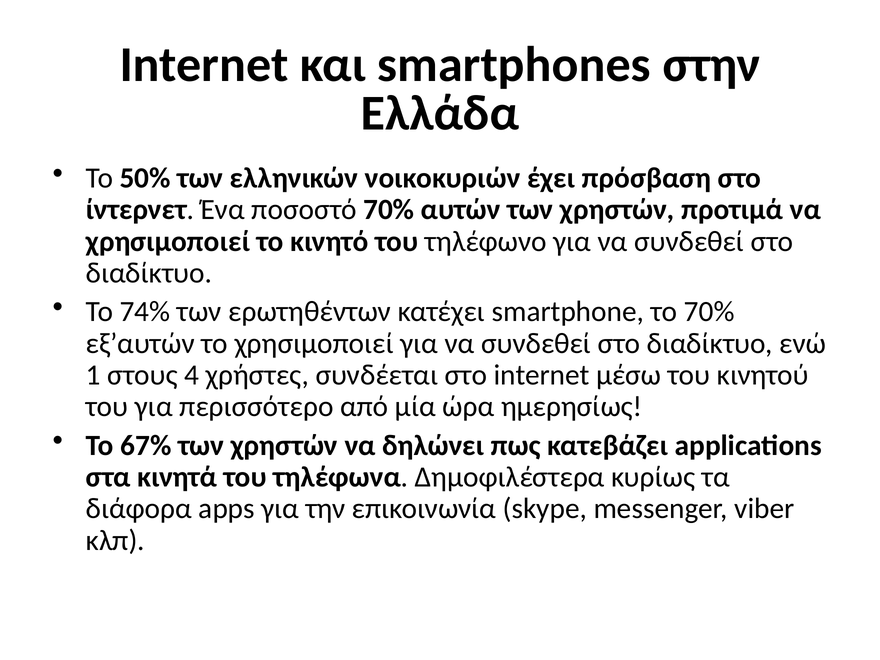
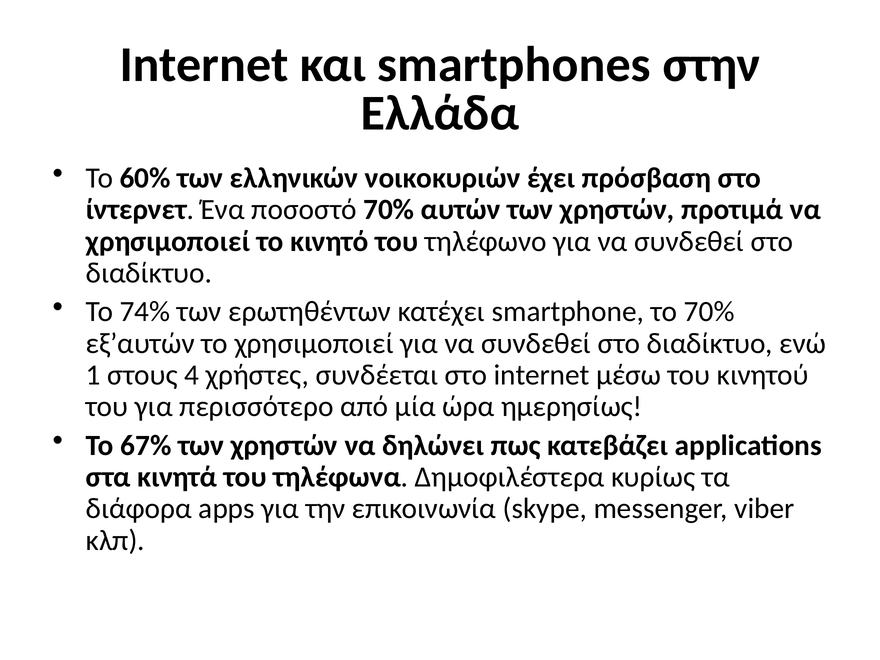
50%: 50% -> 60% (145, 178)
